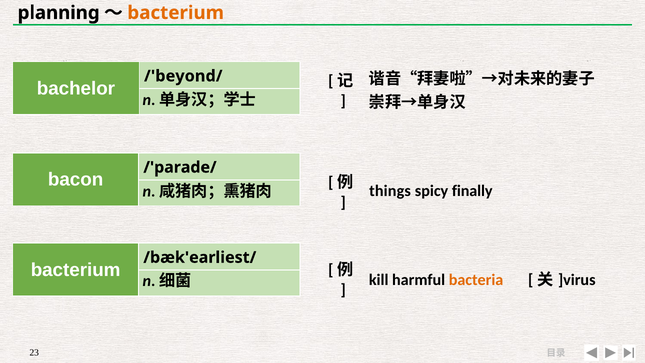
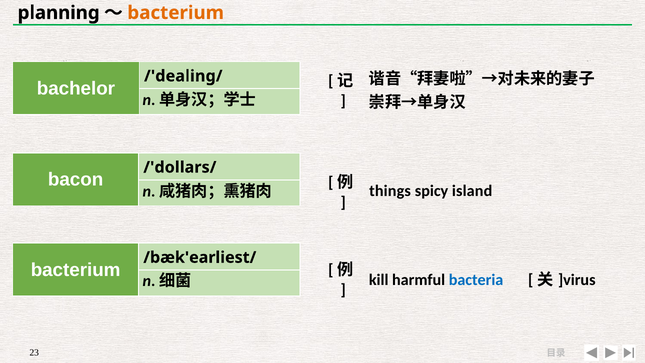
/'beyond/: /'beyond/ -> /'dealing/ (183, 76)
/'parade/: /'parade/ -> /'dollars/ (180, 167)
finally: finally -> island (472, 191)
bacteria colour: orange -> blue (476, 280)
